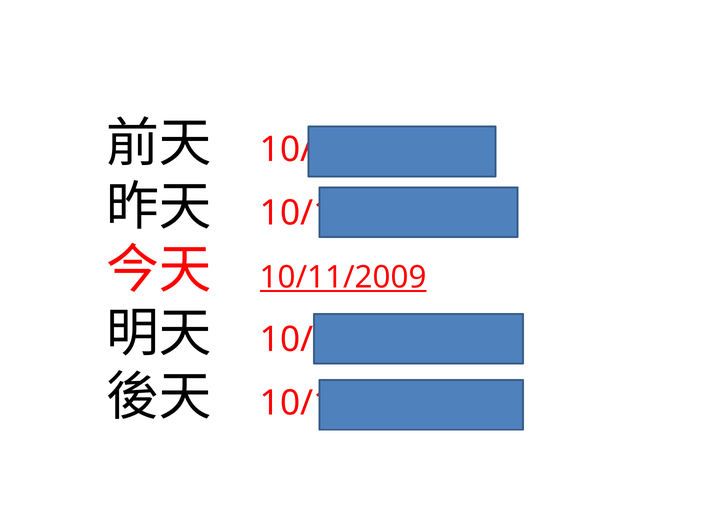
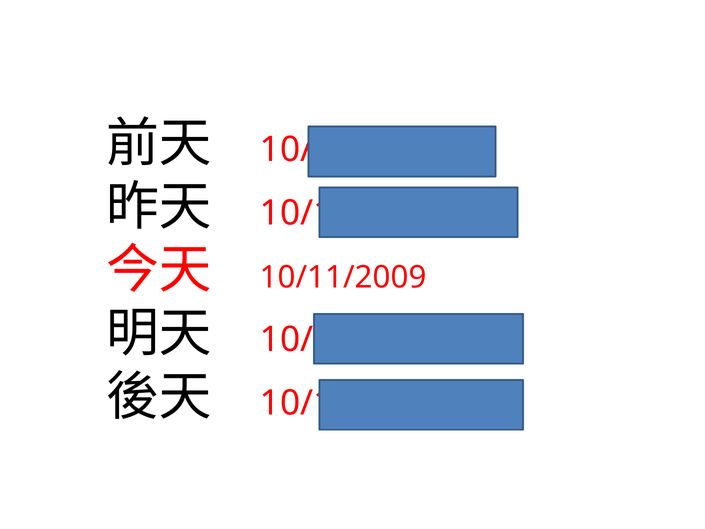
10/11/2009 underline: present -> none (343, 278)
